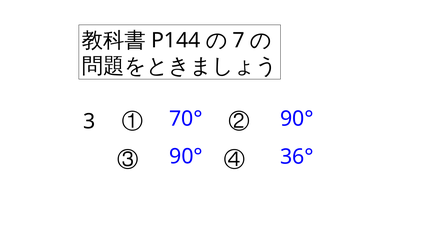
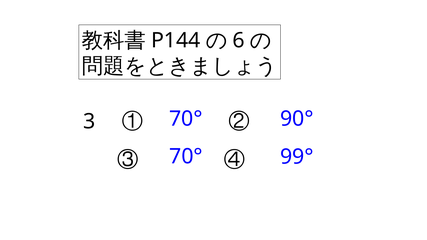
7: 7 -> 6 (239, 41)
90°: 90° -> 70° (186, 156)
36°: 36° -> 99° (297, 157)
